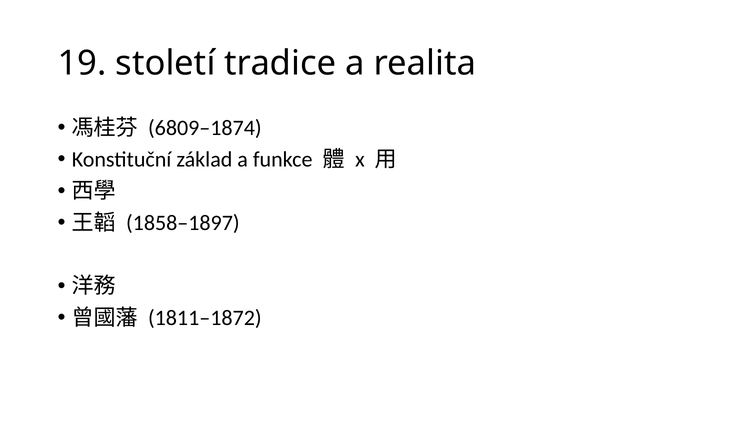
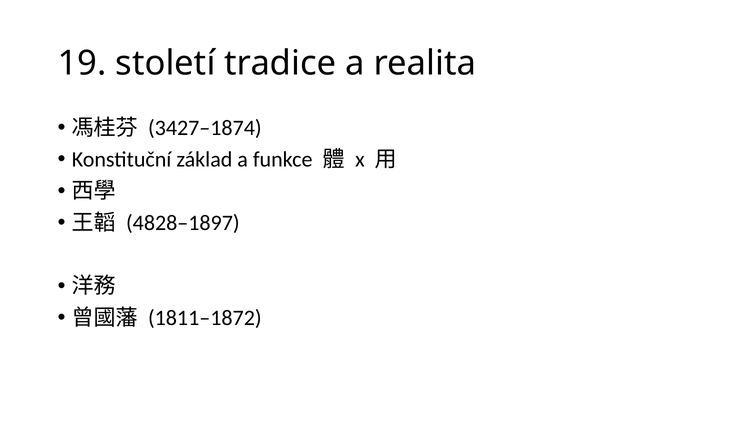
6809–1874: 6809–1874 -> 3427–1874 (205, 128)
1858–1897: 1858–1897 -> 4828–1897 (183, 223)
